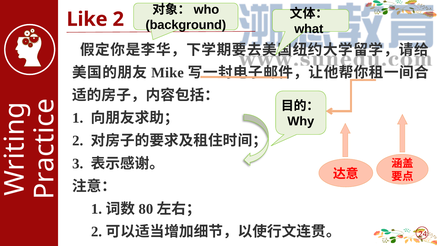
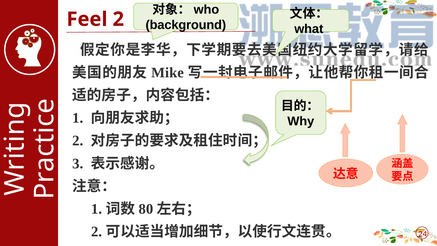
Like: Like -> Feel (87, 19)
